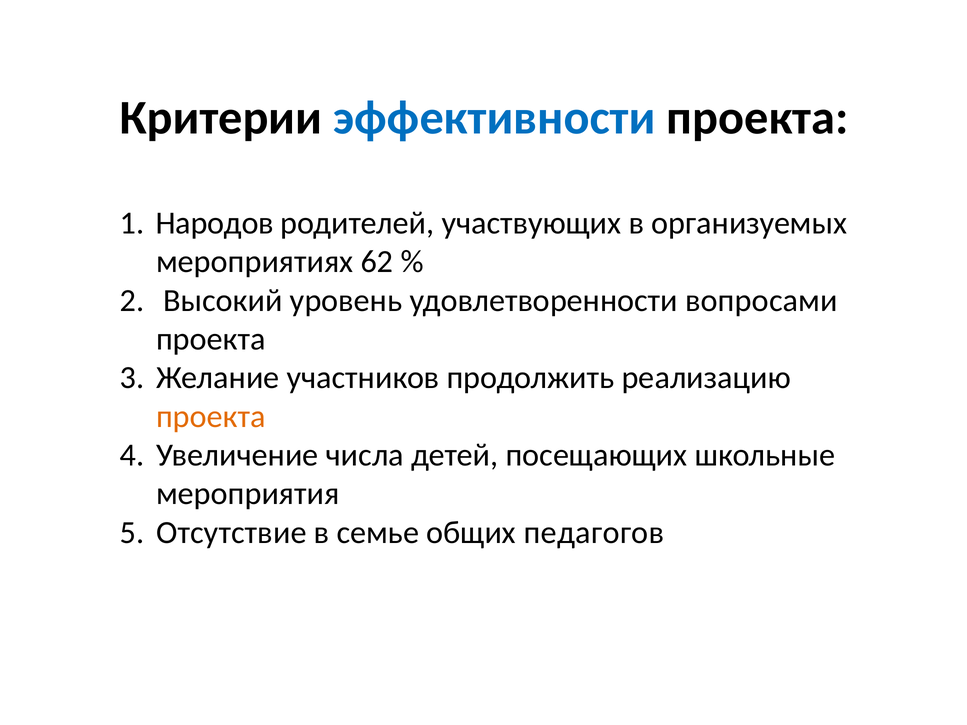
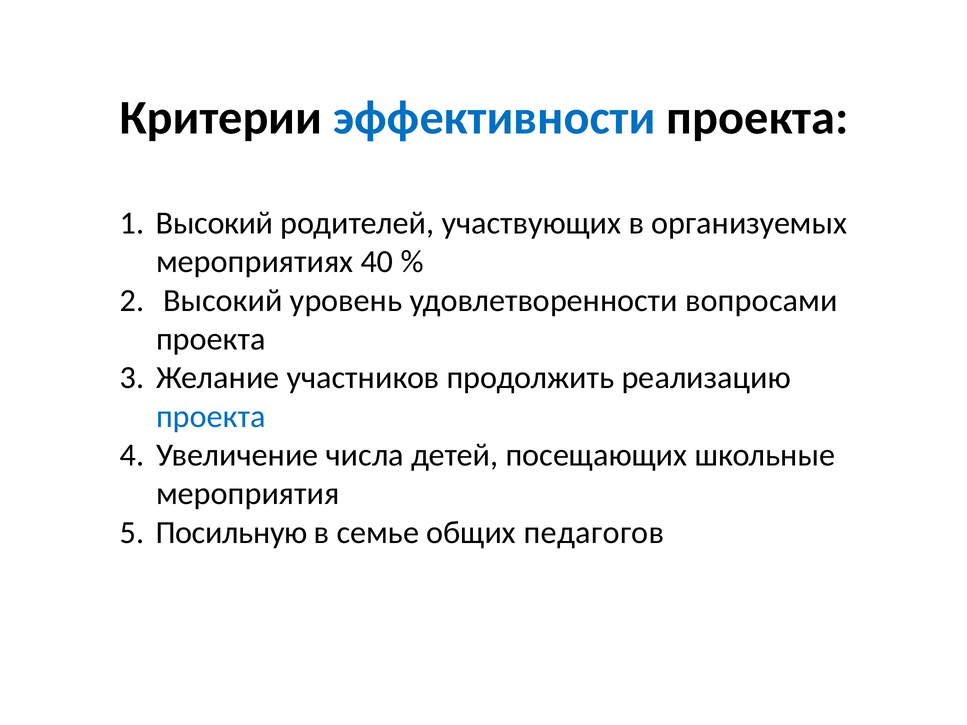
Народов: Народов -> Высокий (215, 223)
62: 62 -> 40 (377, 262)
проекта colour: orange -> blue (211, 417)
Отсутствие: Отсутствие -> Посильную (232, 533)
